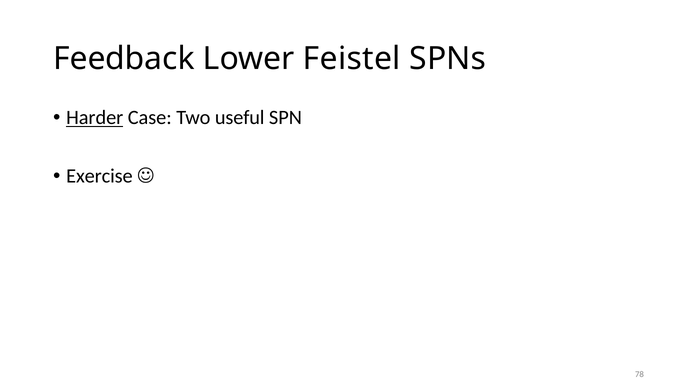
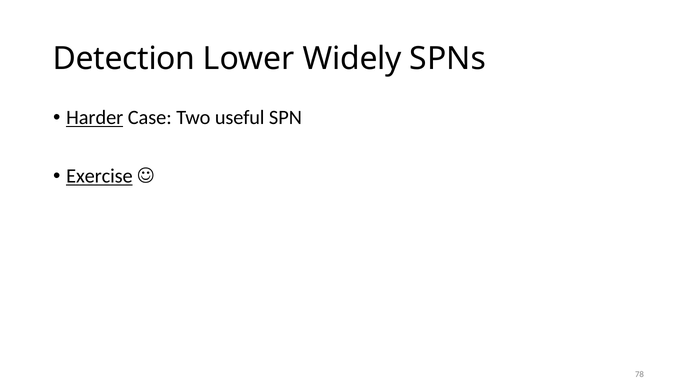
Feedback: Feedback -> Detection (124, 59)
Feistel: Feistel -> Widely (352, 59)
Exercise underline: none -> present (99, 176)
